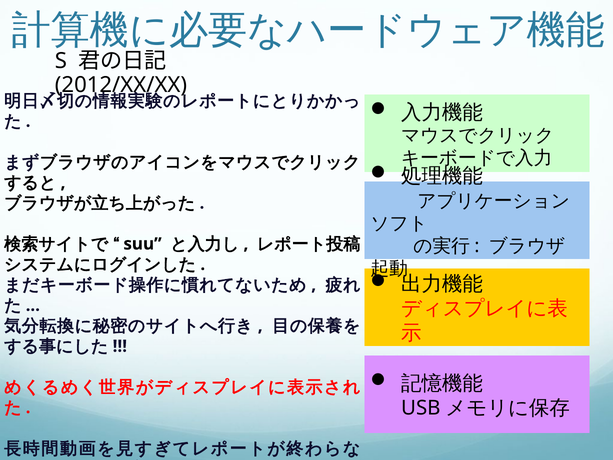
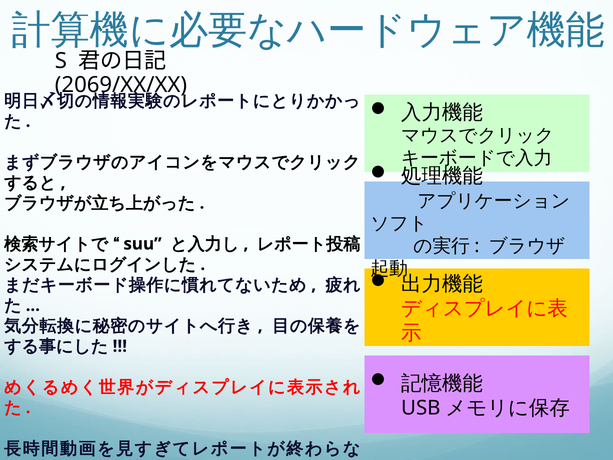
2012/XX/XX: 2012/XX/XX -> 2069/XX/XX (121, 85)
